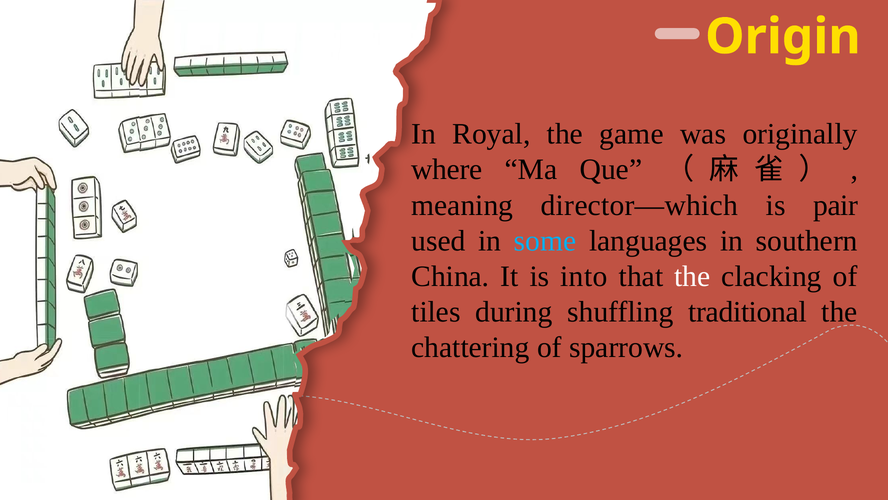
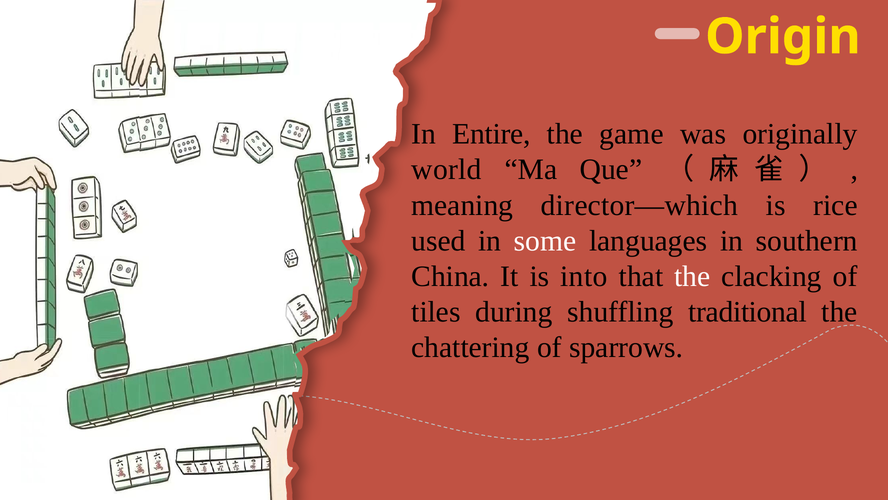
Royal: Royal -> Entire (492, 134)
where: where -> world (446, 169)
pair: pair -> rice (836, 205)
some colour: light blue -> white (545, 241)
